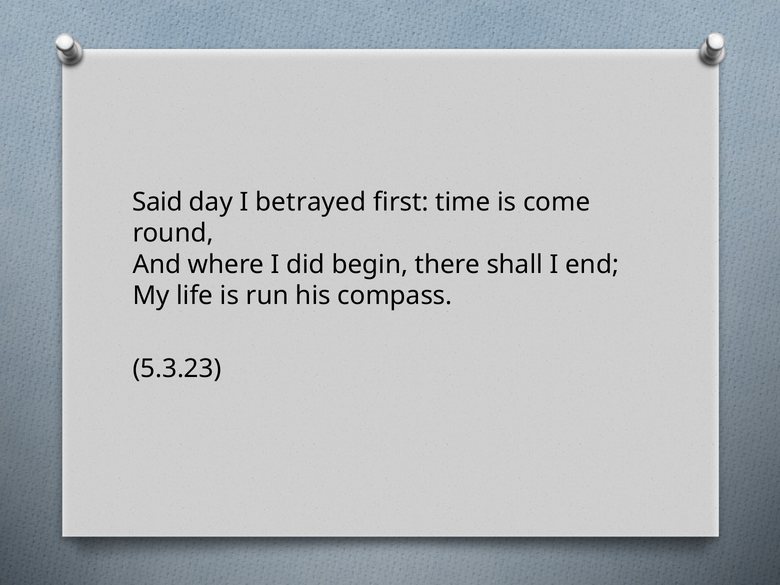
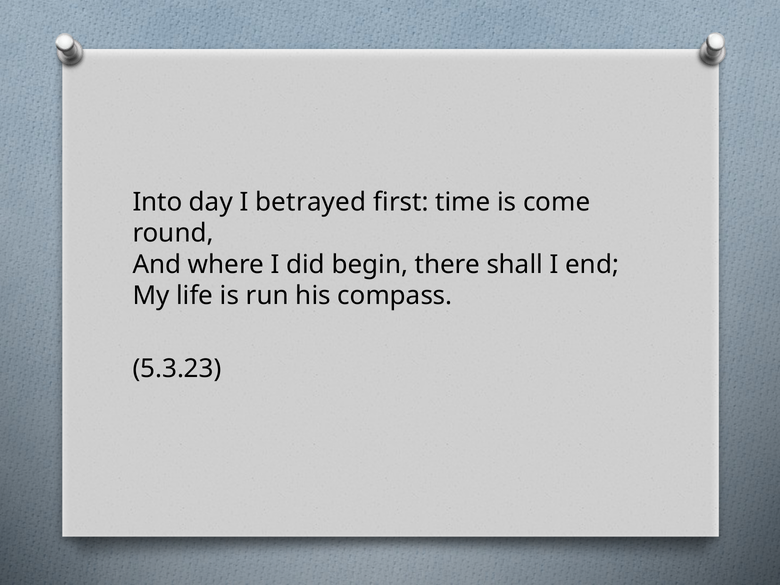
Said: Said -> Into (157, 202)
